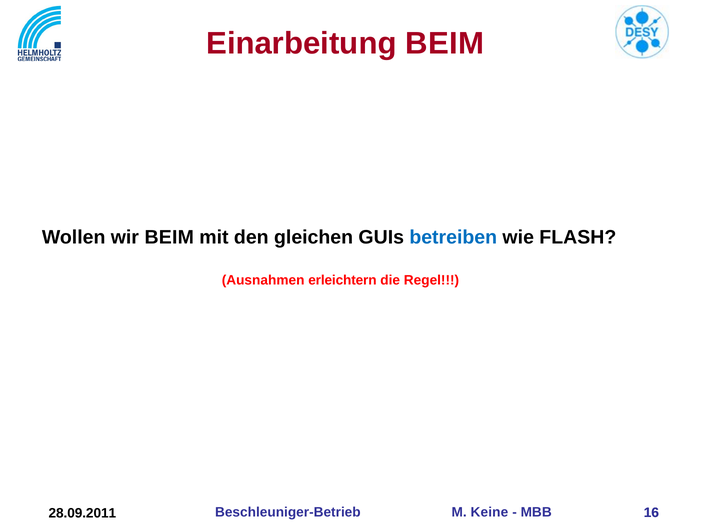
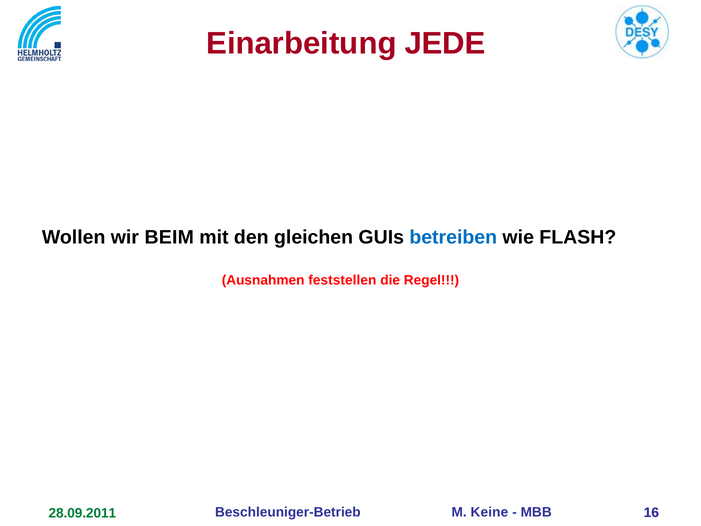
Einarbeitung BEIM: BEIM -> JEDE (445, 44)
erleichtern: erleichtern -> feststellen (342, 280)
28.09.2011 colour: black -> green (82, 513)
